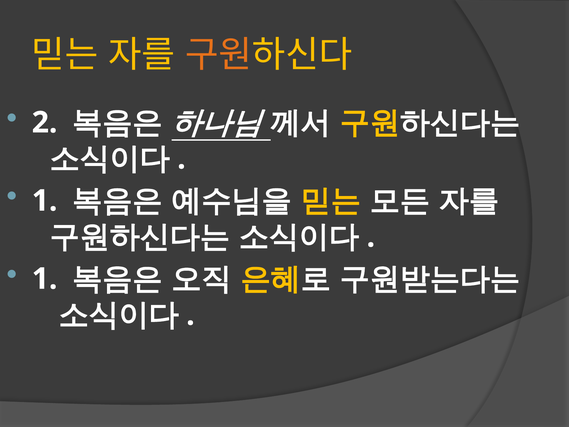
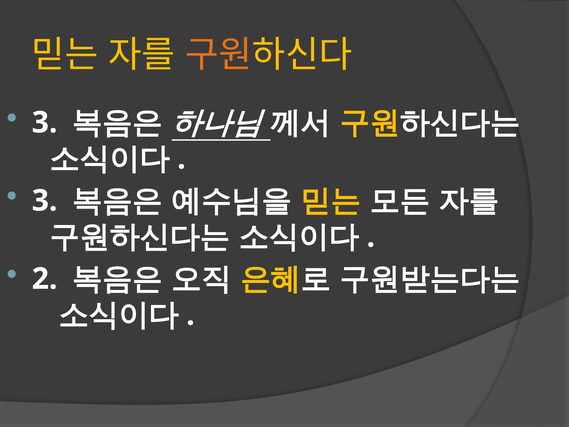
2: 2 -> 3 (45, 123)
1: 1 -> 3 (45, 201)
1: 1 -> 2 (45, 279)
